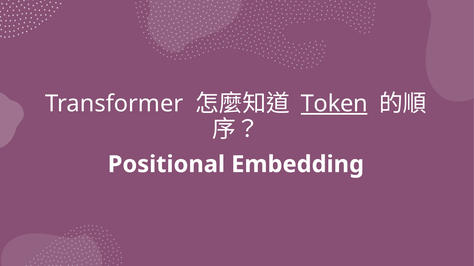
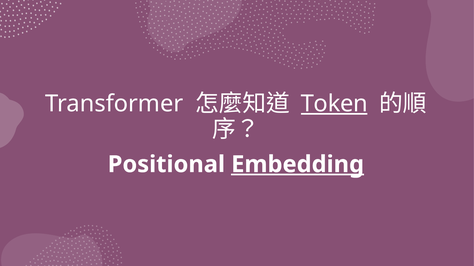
Embedding underline: none -> present (298, 165)
